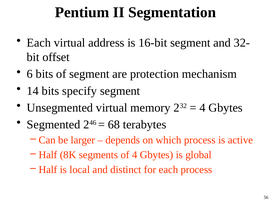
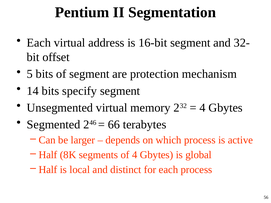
6: 6 -> 5 (30, 74)
68: 68 -> 66 (114, 125)
